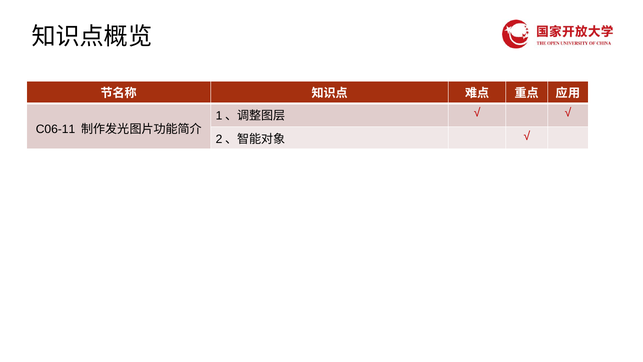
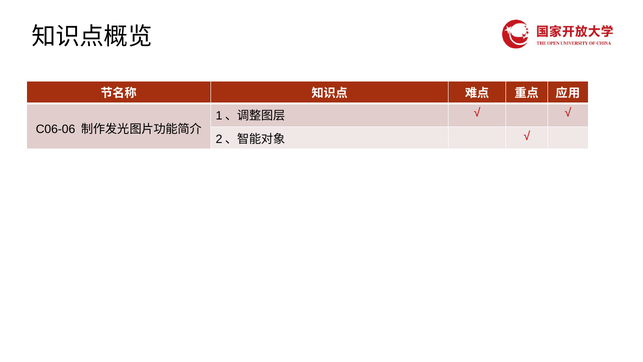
C06-11: C06-11 -> C06-06 (55, 129)
